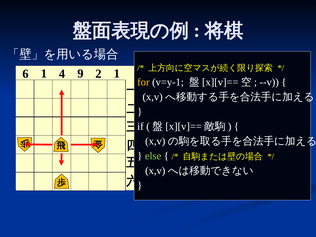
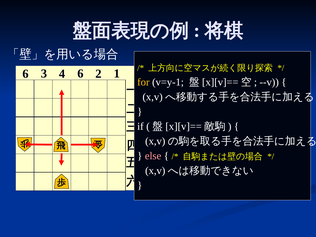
6 1: 1 -> 3 (44, 74)
4 9: 9 -> 6 (80, 74)
else colour: light green -> pink (153, 156)
